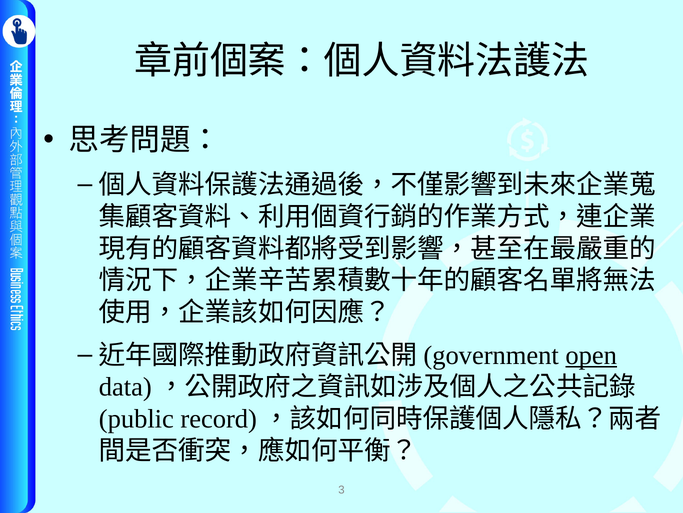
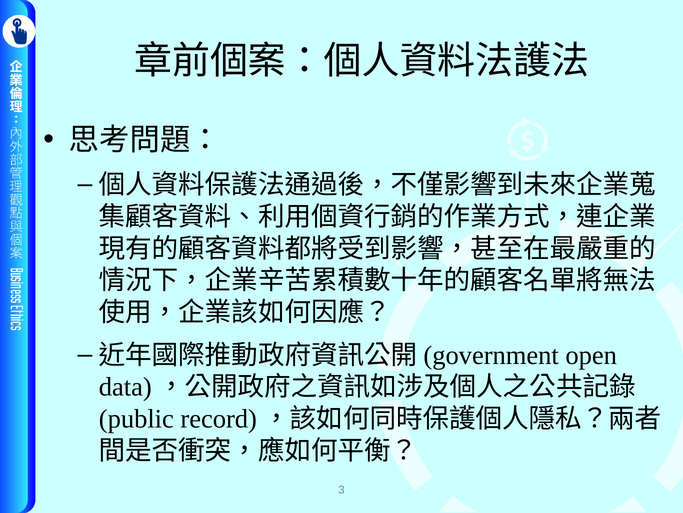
open underline: present -> none (591, 355)
